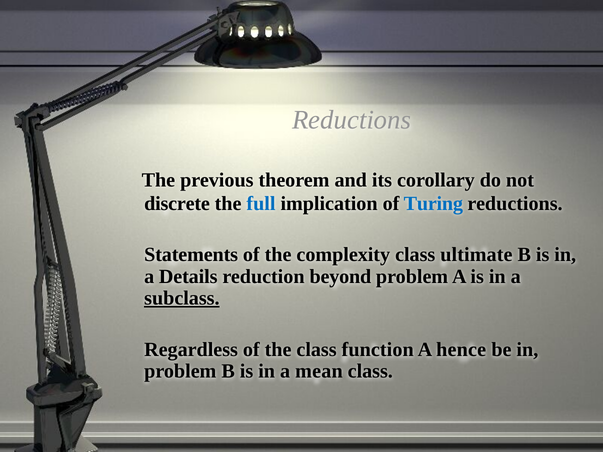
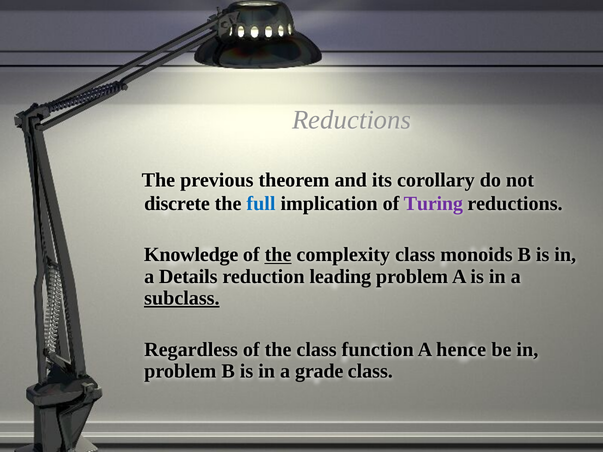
Turing colour: blue -> purple (433, 204)
Statements: Statements -> Knowledge (191, 255)
the underline: none -> present (278, 255)
ultimate: ultimate -> monoids (476, 255)
beyond: beyond -> leading (340, 277)
mean: mean -> grade (319, 371)
